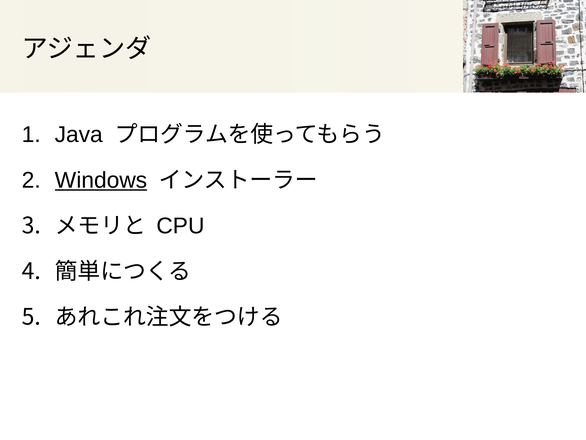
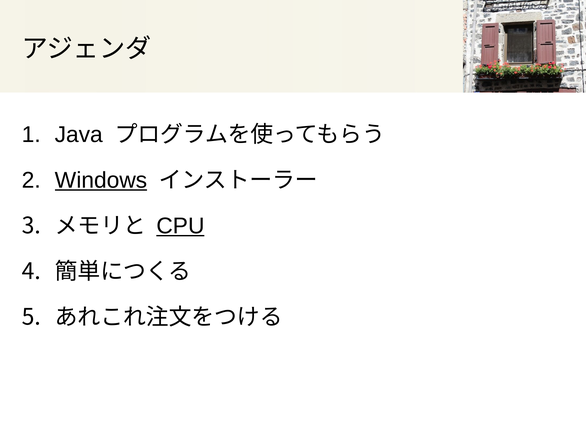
CPU underline: none -> present (181, 226)
